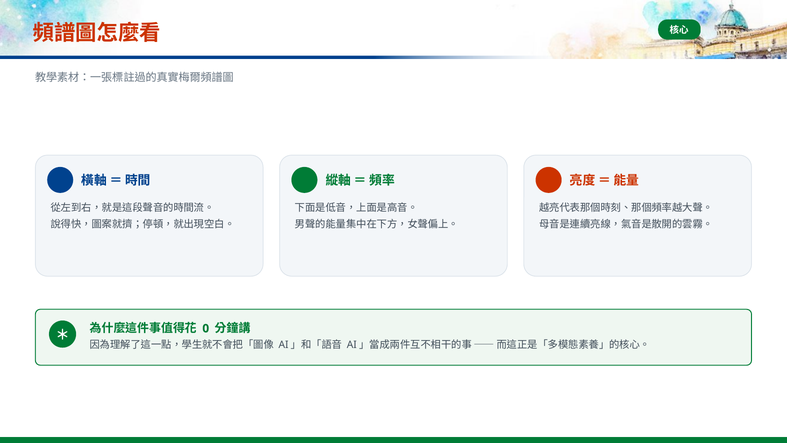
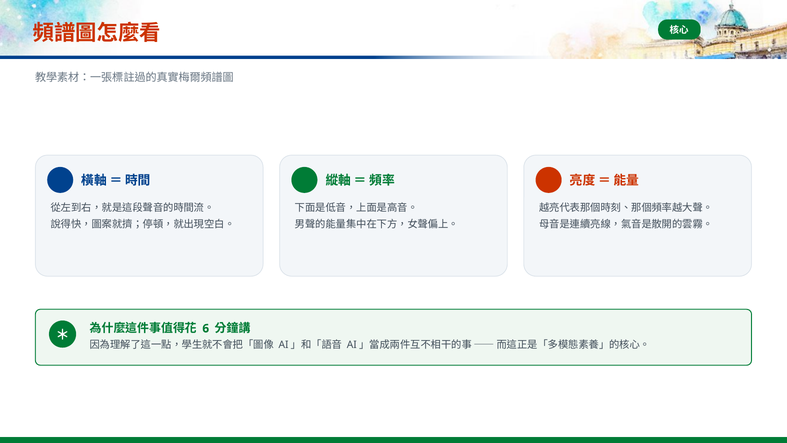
0: 0 -> 6 (206, 328)
